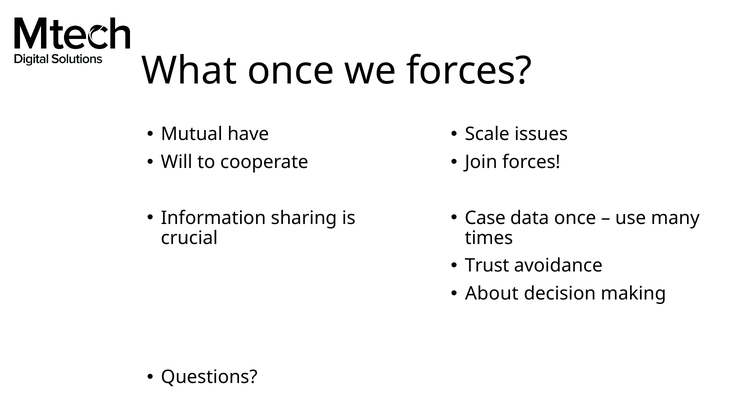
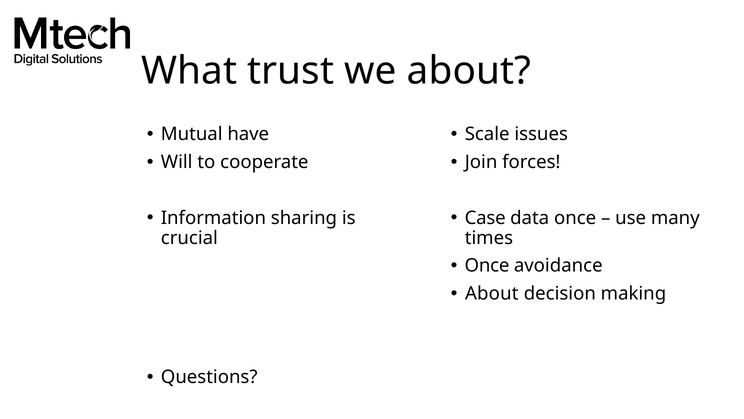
What once: once -> trust (291, 71)
we forces: forces -> about (469, 71)
Trust: Trust -> Once (487, 266)
